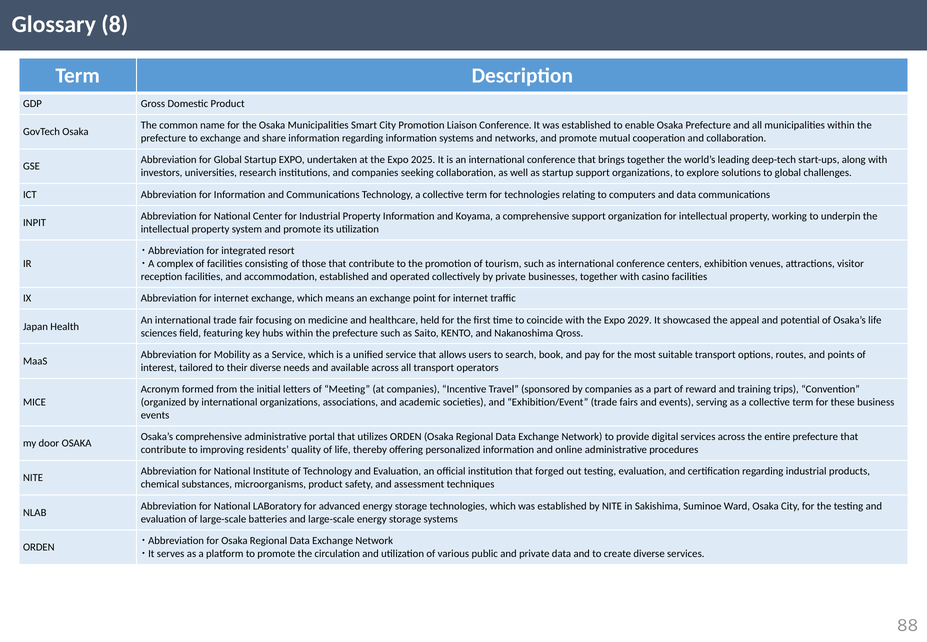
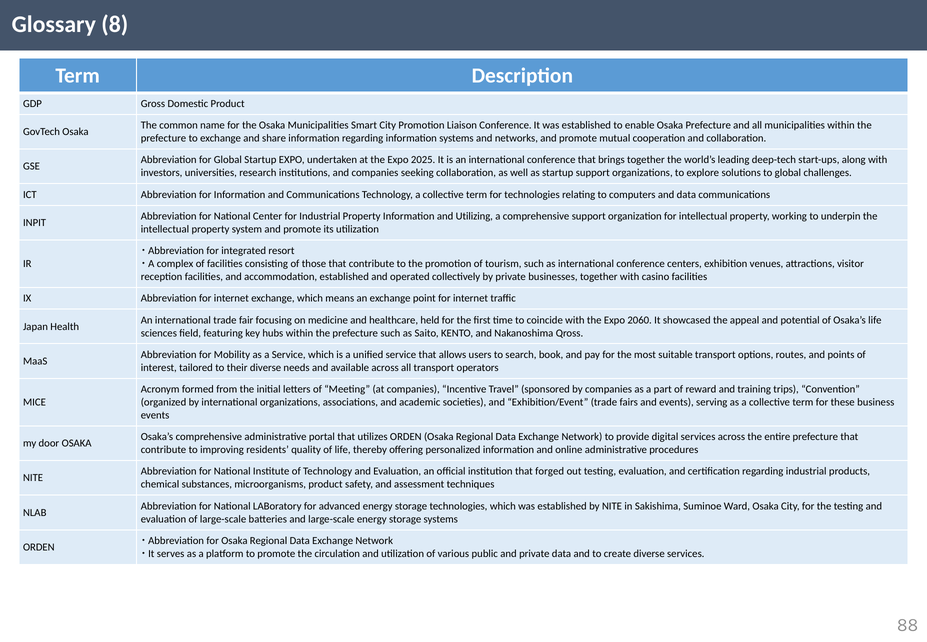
Koyama: Koyama -> Utilizing (474, 216)
2029: 2029 -> 2060 (640, 320)
